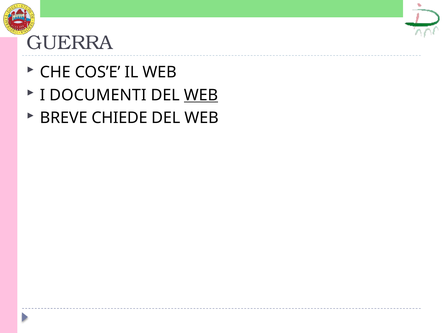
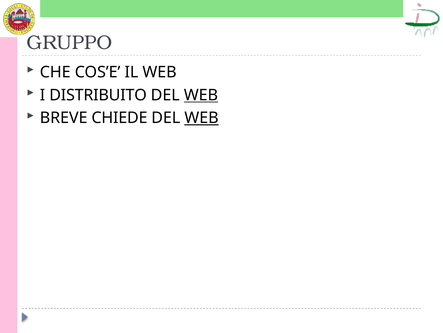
GUERRA: GUERRA -> GRUPPO (69, 43)
DOCUMENTI: DOCUMENTI -> DISTRIBUITO (98, 95)
WEB underline: none -> present (201, 118)
